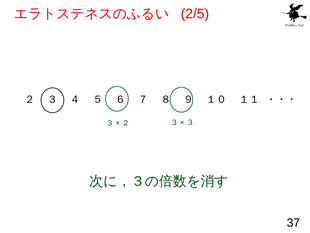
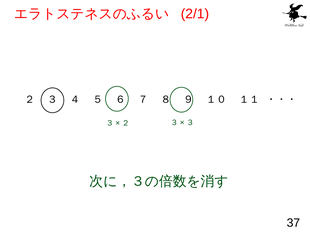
2/5: 2/5 -> 2/1 (195, 14)
